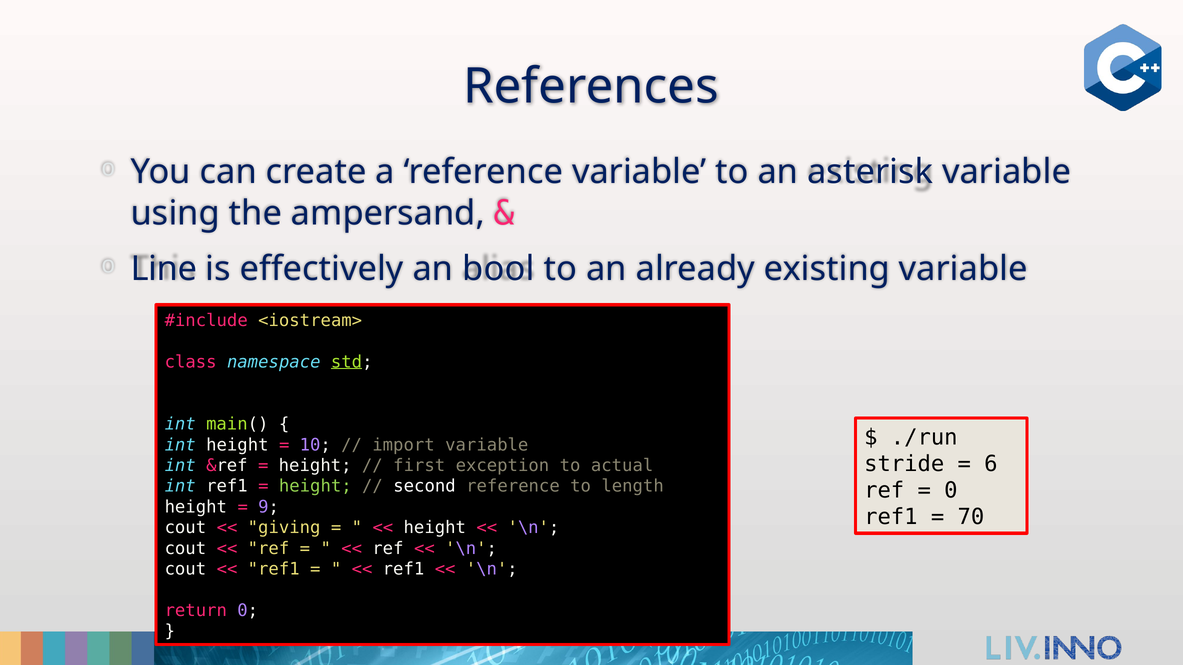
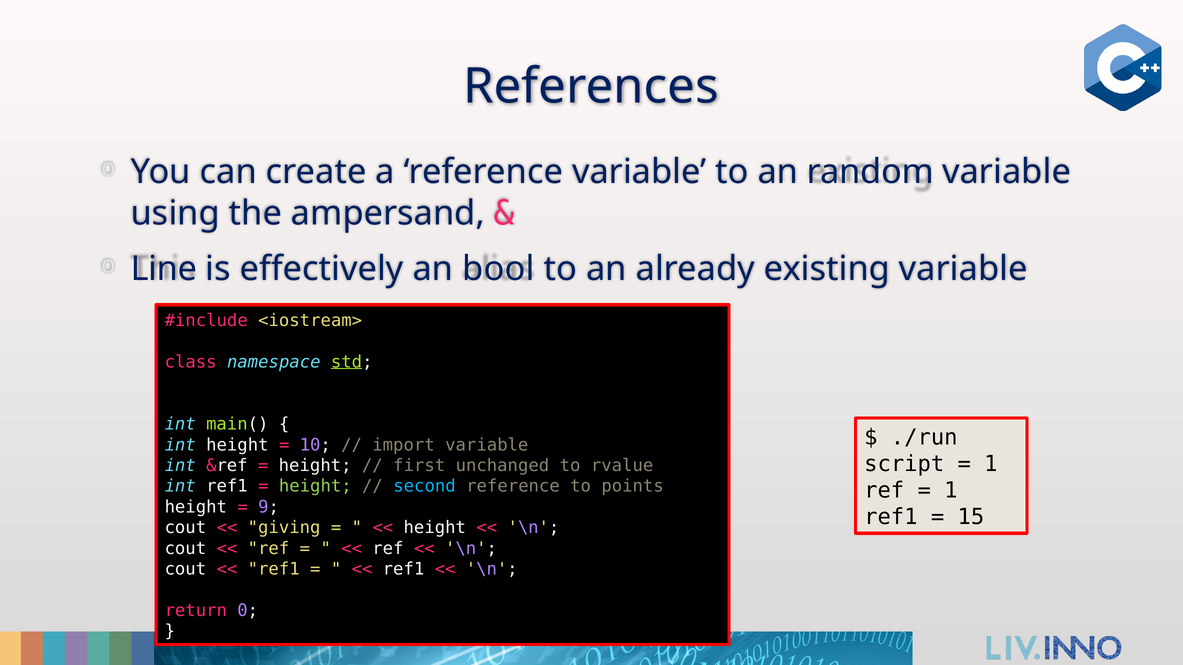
asterisk: asterisk -> random (870, 172)
stride: stride -> script (904, 464)
6: 6 -> 1 (991, 464)
exception: exception -> unchanged (502, 466)
actual: actual -> rvalue (622, 466)
second colour: white -> light blue (425, 487)
length: length -> points (633, 487)
0: 0 -> 1 (951, 491)
70: 70 -> 15 (971, 518)
